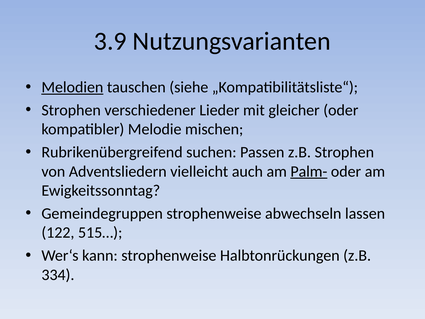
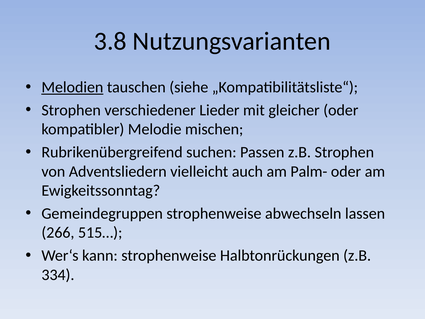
3.9: 3.9 -> 3.8 (110, 41)
Palm- underline: present -> none (309, 171)
122: 122 -> 266 (58, 233)
